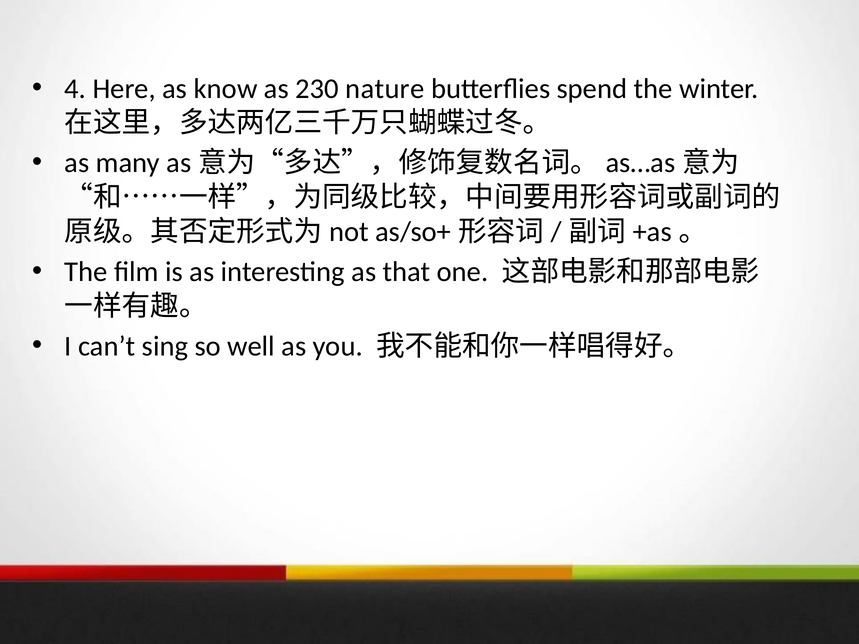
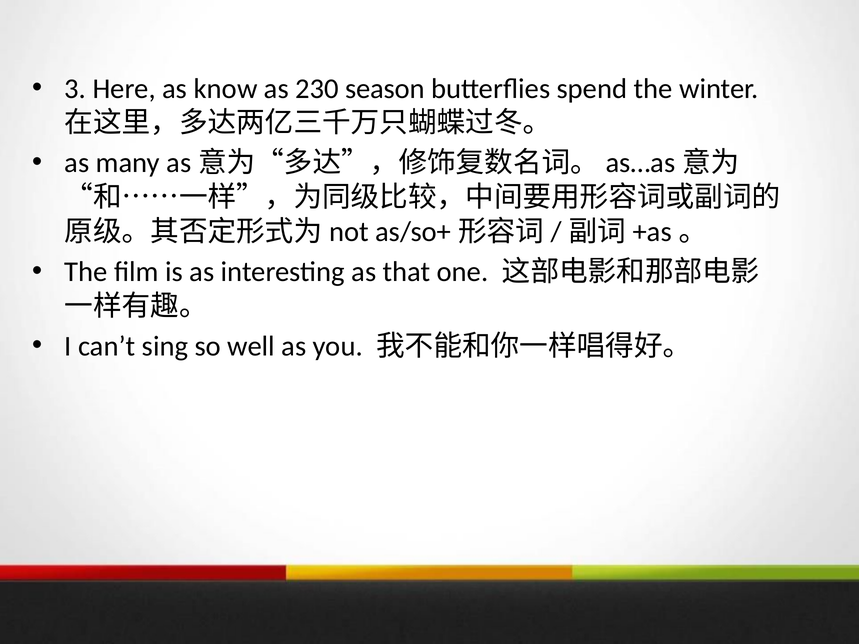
4: 4 -> 3 (75, 89)
nature: nature -> season (385, 89)
